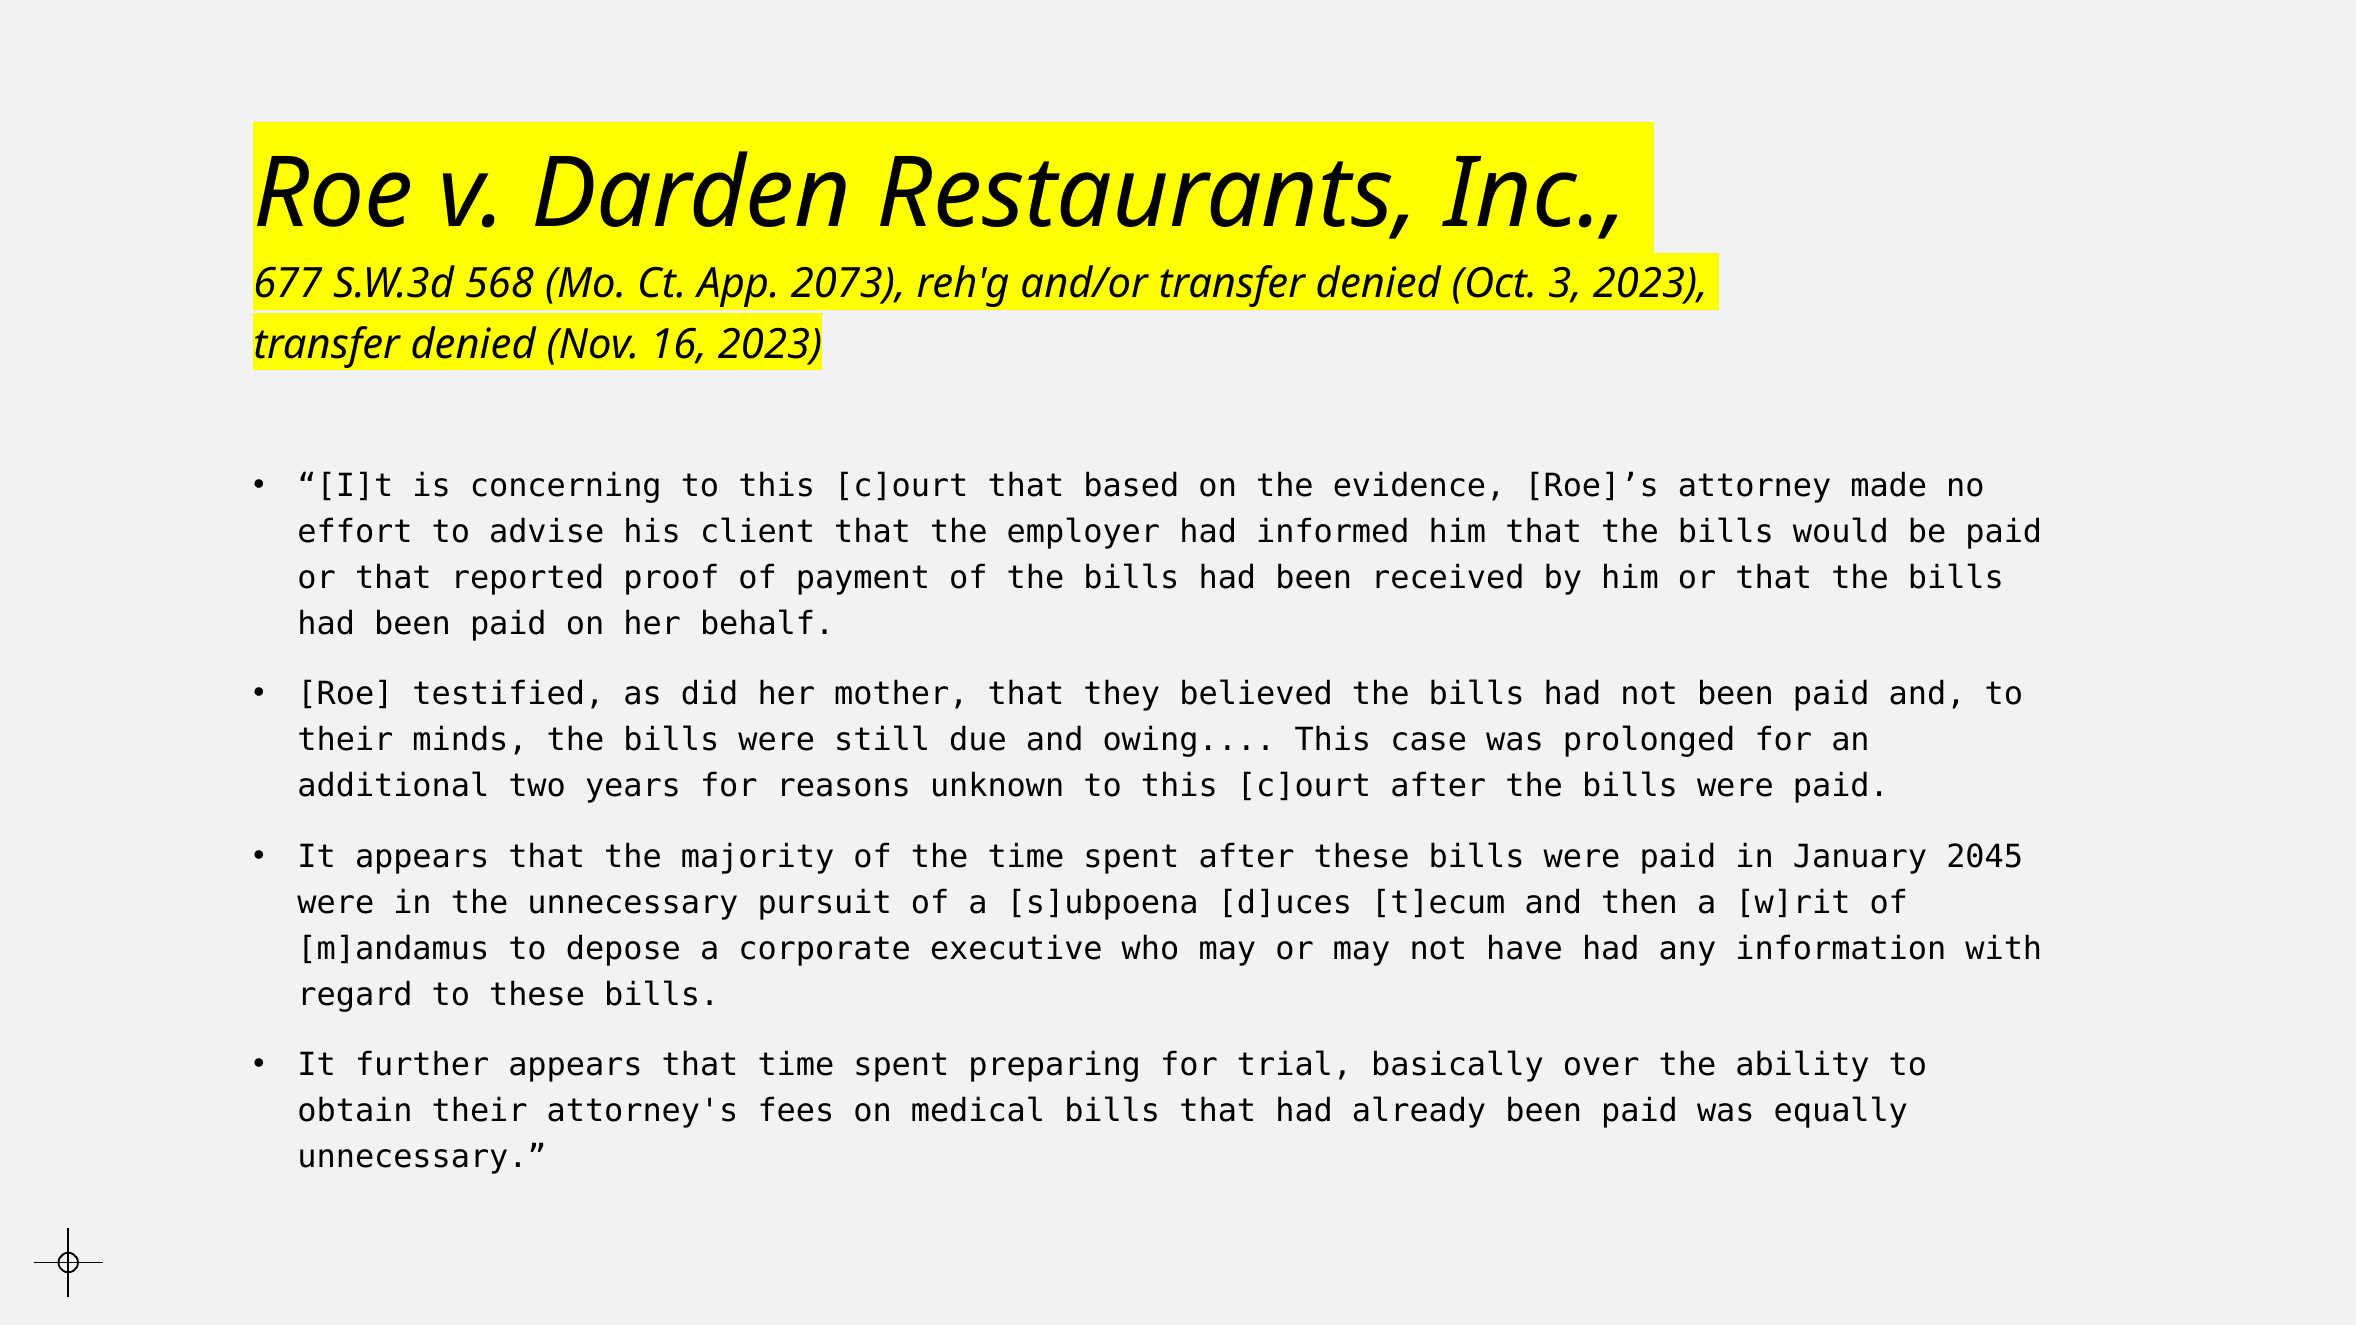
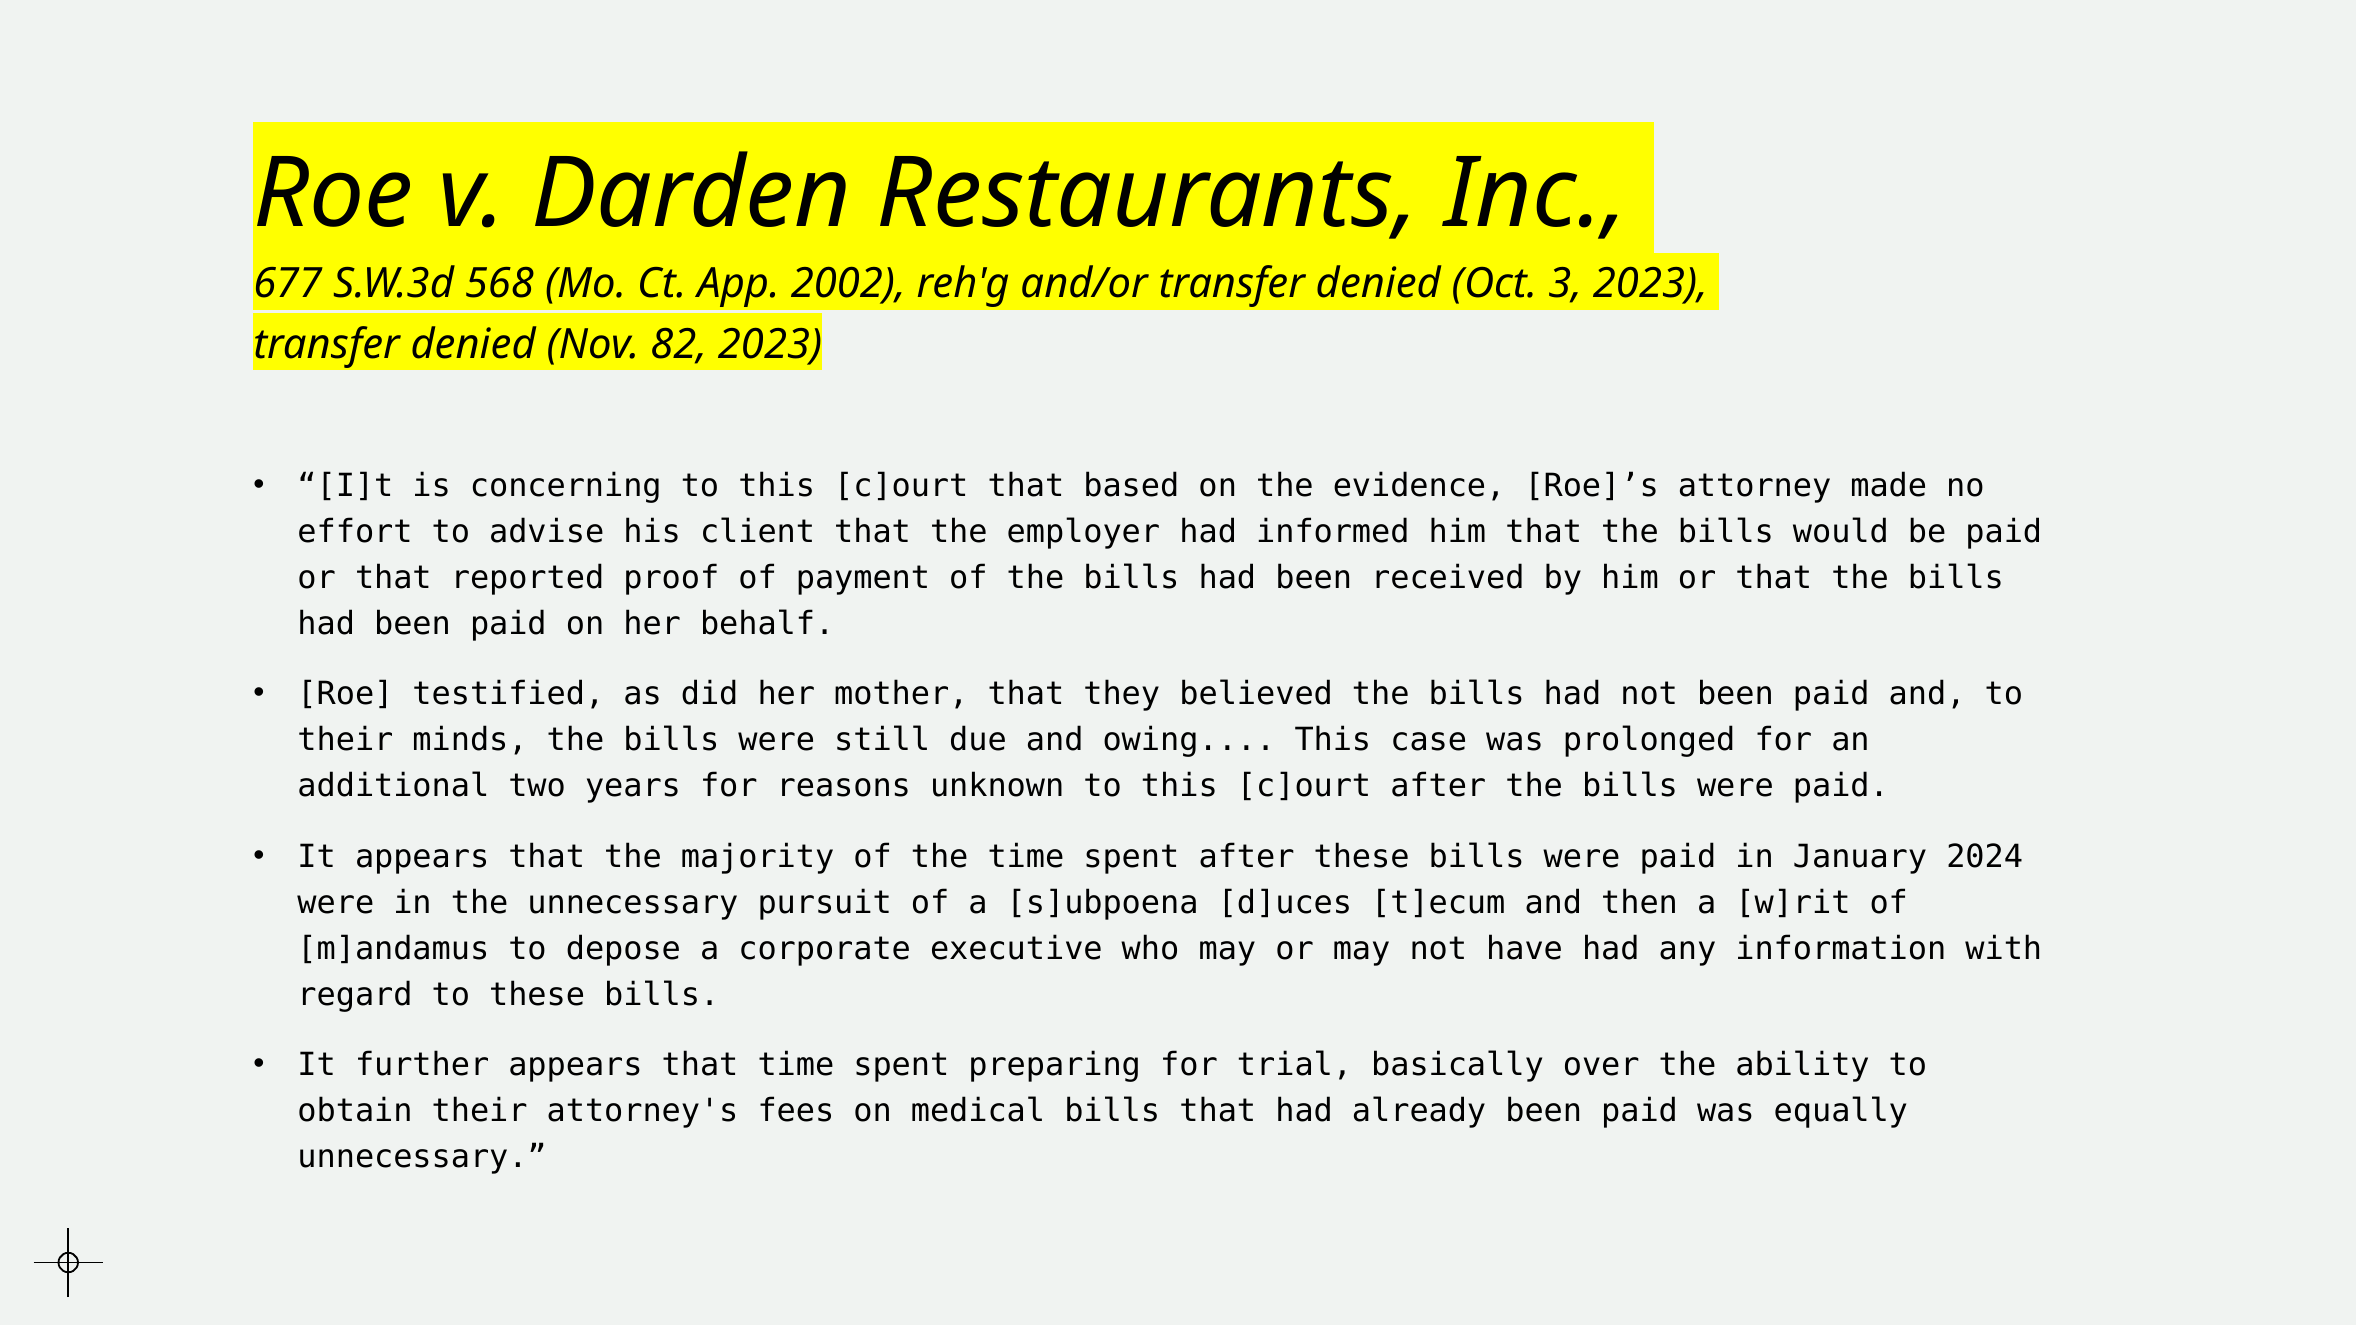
2073: 2073 -> 2002 (848, 284)
16: 16 -> 82 (679, 344)
2045: 2045 -> 2024 (1985, 857)
